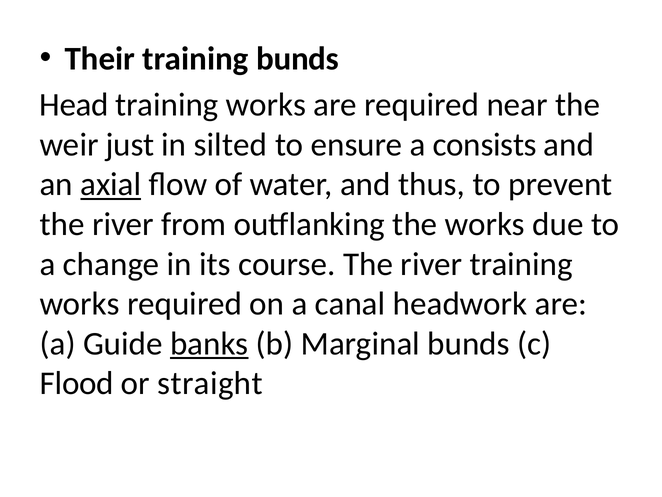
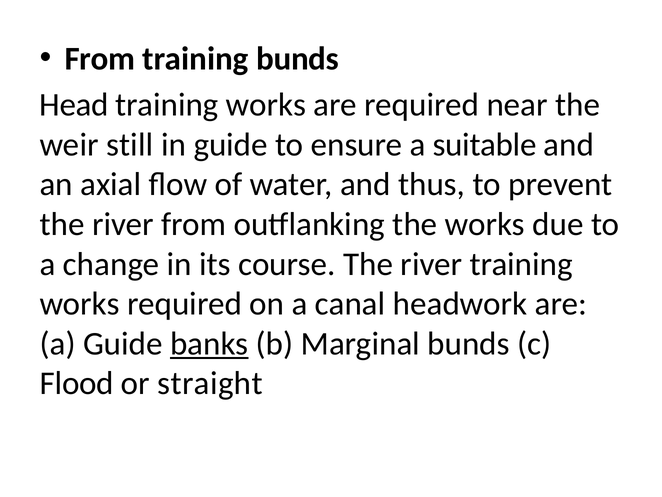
Their: Their -> From (100, 59)
just: just -> still (130, 145)
in silted: silted -> guide (231, 145)
consists: consists -> suitable (485, 145)
axial underline: present -> none (111, 184)
